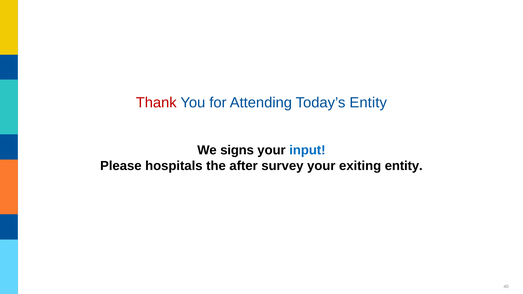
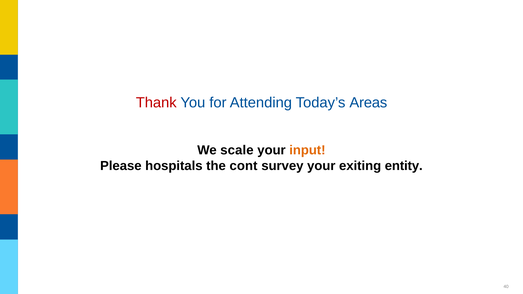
Today’s Entity: Entity -> Areas (368, 103)
signs: signs -> scale (237, 150)
input colour: blue -> orange (307, 150)
after: after -> cont (244, 166)
